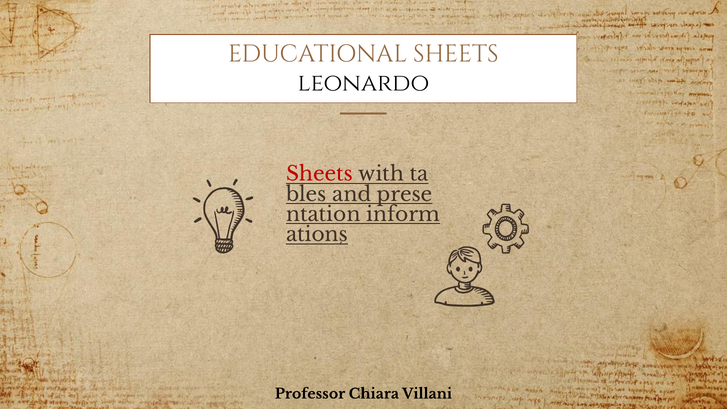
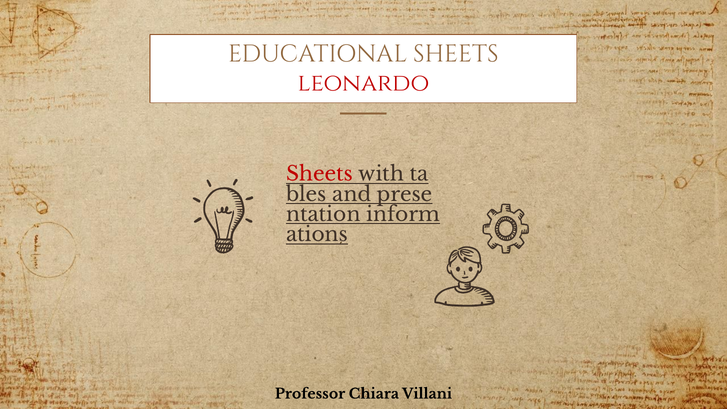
leonardo colour: black -> red (364, 83)
